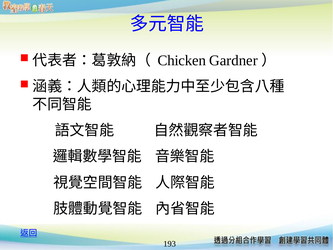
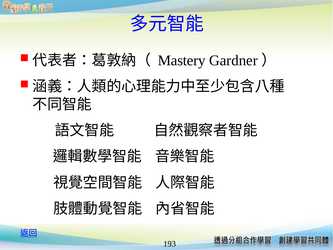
Chicken: Chicken -> Mastery (182, 60)
